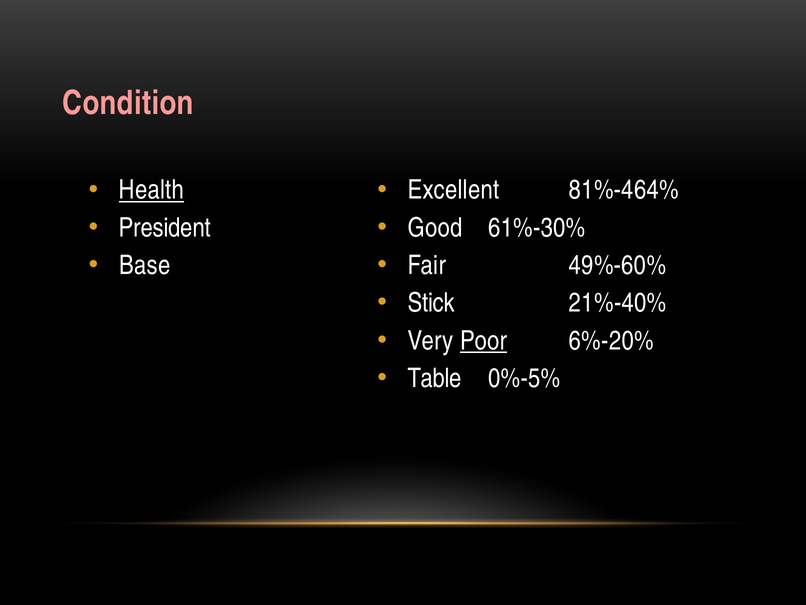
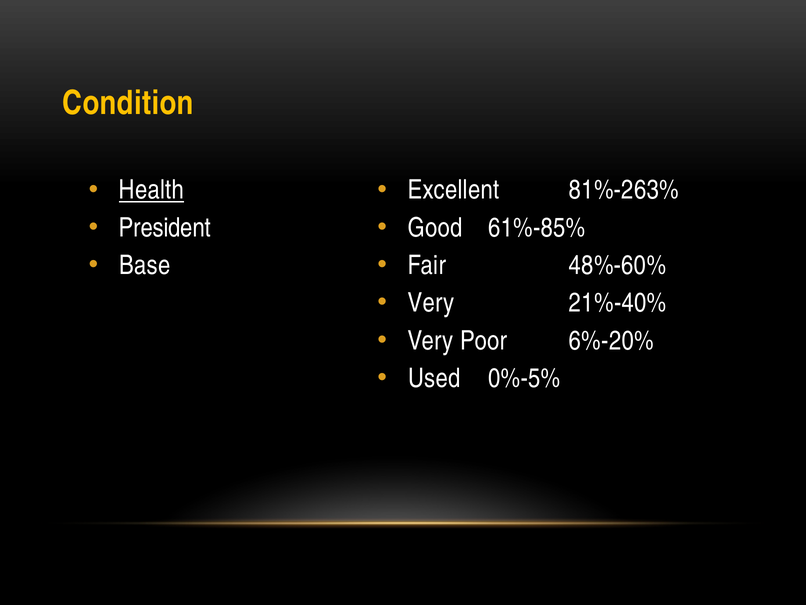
Condition colour: pink -> yellow (128, 103)
81%-464%: 81%-464% -> 81%-263% (624, 190)
61%-30%: 61%-30% -> 61%-85% (537, 228)
49%-60%: 49%-60% -> 48%-60% (618, 265)
Stick: Stick -> Very (431, 303)
Poor underline: present -> none (484, 340)
Table: Table -> Used (434, 378)
